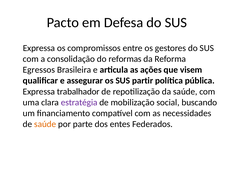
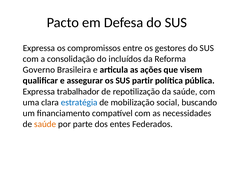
reformas: reformas -> incluídos (125, 59)
Egressos: Egressos -> Governo (39, 70)
estratégia colour: purple -> blue (79, 103)
